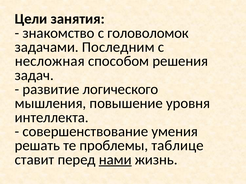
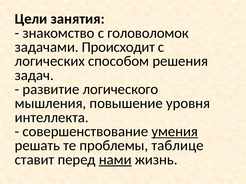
Последним: Последним -> Происходит (118, 47)
несложная: несложная -> логических (50, 61)
умения underline: none -> present (175, 132)
